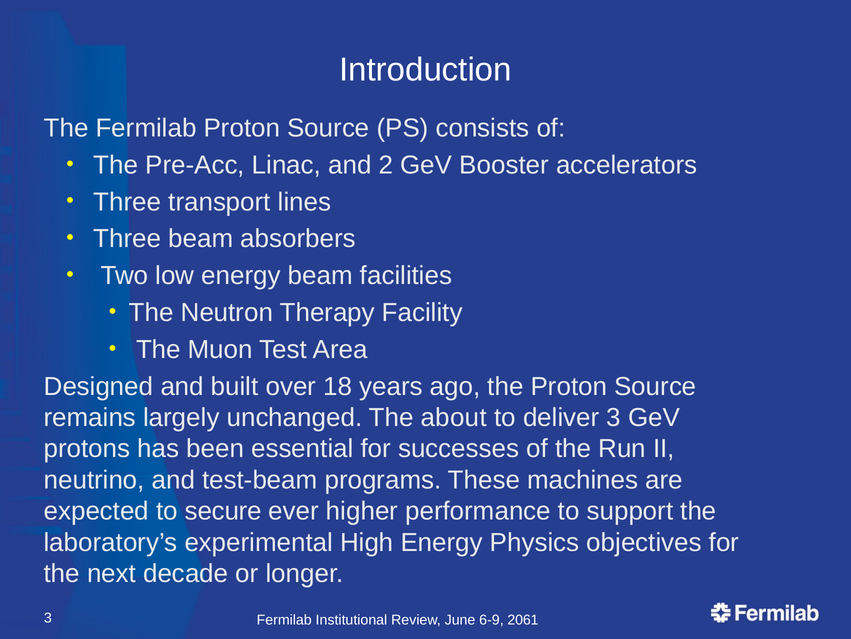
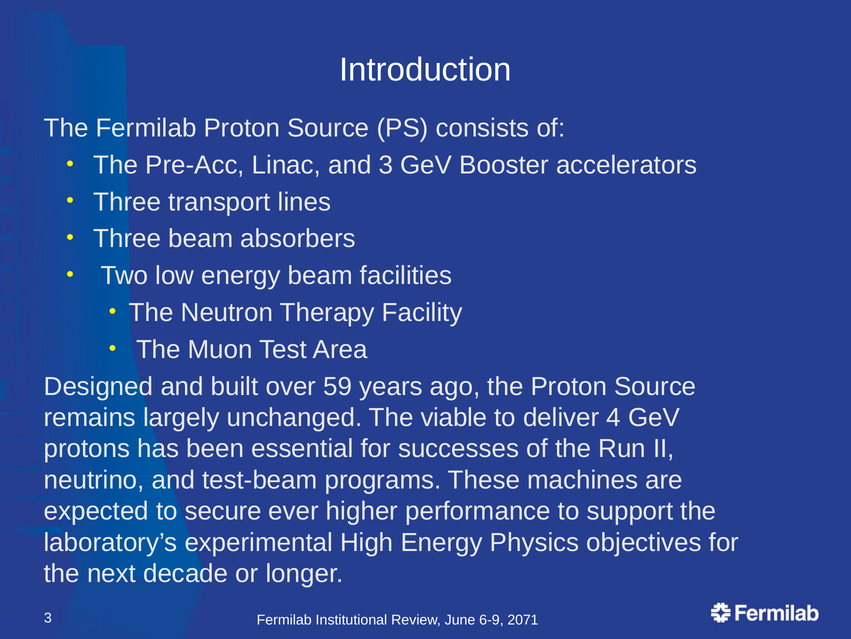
and 2: 2 -> 3 (386, 165)
18: 18 -> 59 (338, 386)
about: about -> viable (454, 417)
deliver 3: 3 -> 4 (614, 417)
2061: 2061 -> 2071 (523, 619)
